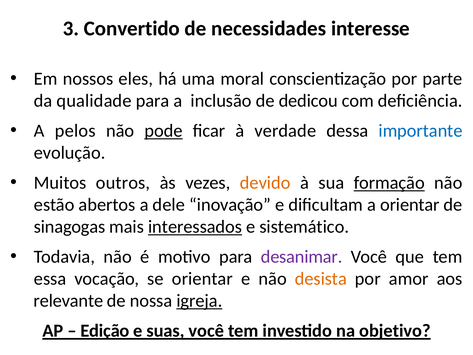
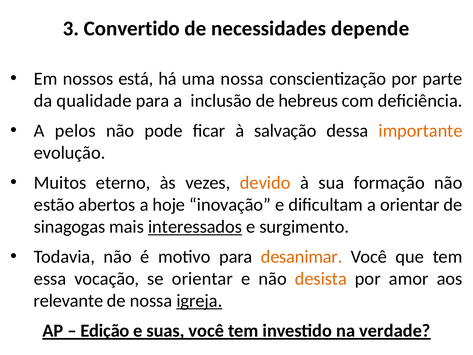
interesse: interesse -> depende (370, 29)
eles: eles -> está (136, 79)
uma moral: moral -> nossa (242, 79)
dedicou: dedicou -> hebreus (308, 101)
pode underline: present -> none (164, 131)
verdade: verdade -> salvação (285, 131)
importante colour: blue -> orange (421, 131)
outros: outros -> eterno (123, 183)
formação underline: present -> none (389, 183)
dele: dele -> hoje (169, 205)
sistemático: sistemático -> surgimento (304, 227)
desanimar colour: purple -> orange (302, 257)
objetivo: objetivo -> verdade (395, 331)
